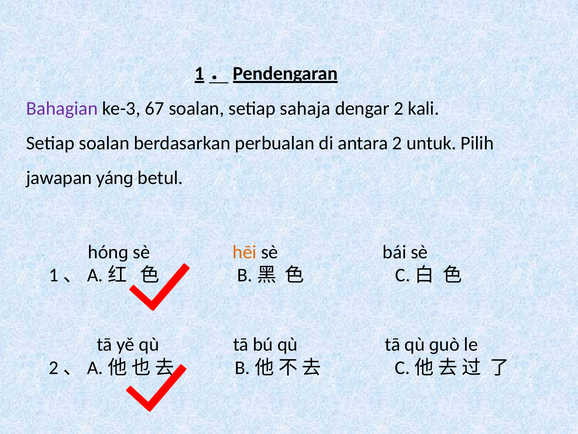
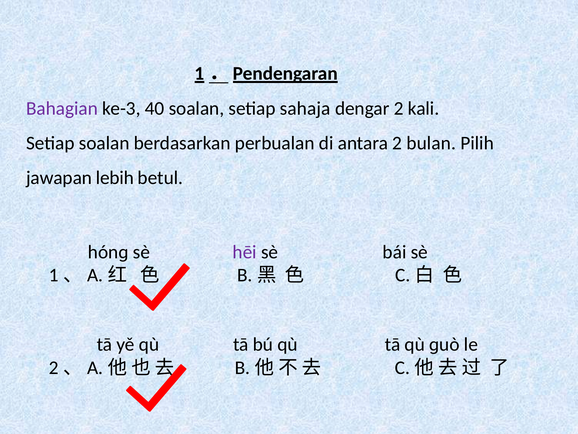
67: 67 -> 40 (155, 108)
untuk: untuk -> bulan (431, 143)
yánɡ: yánɡ -> lebih (115, 178)
hēi colour: orange -> purple (245, 252)
